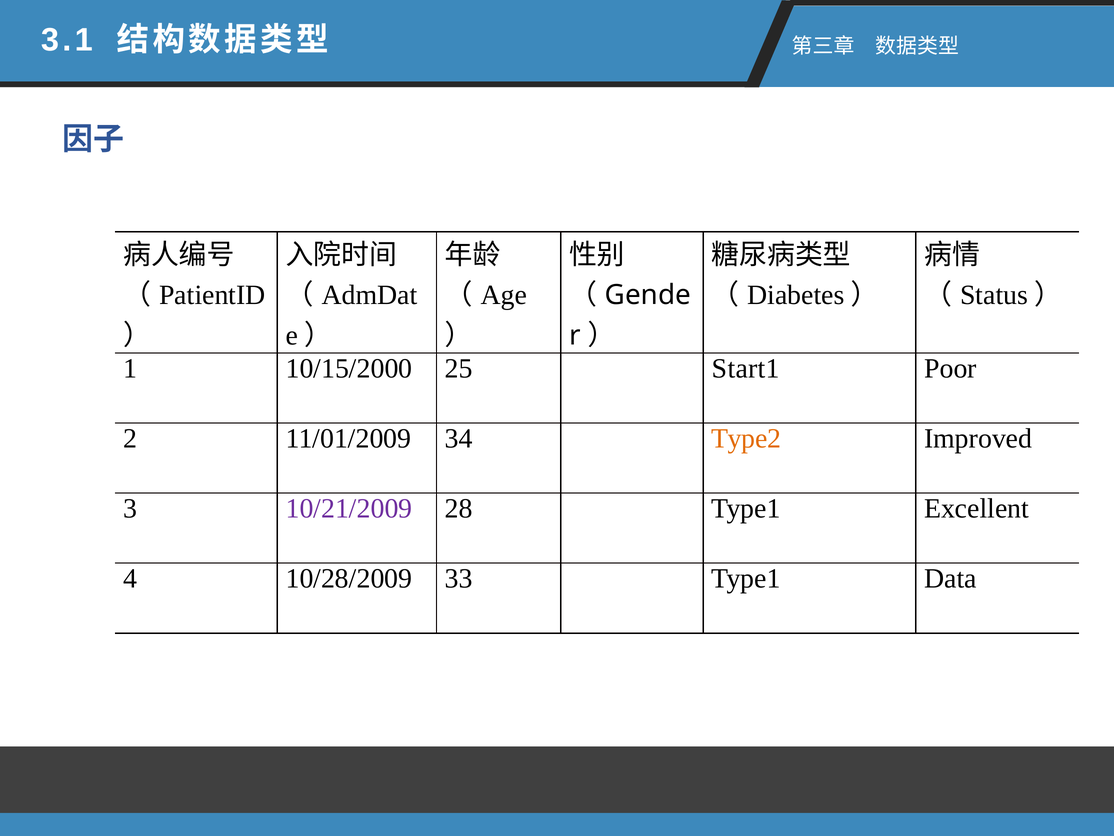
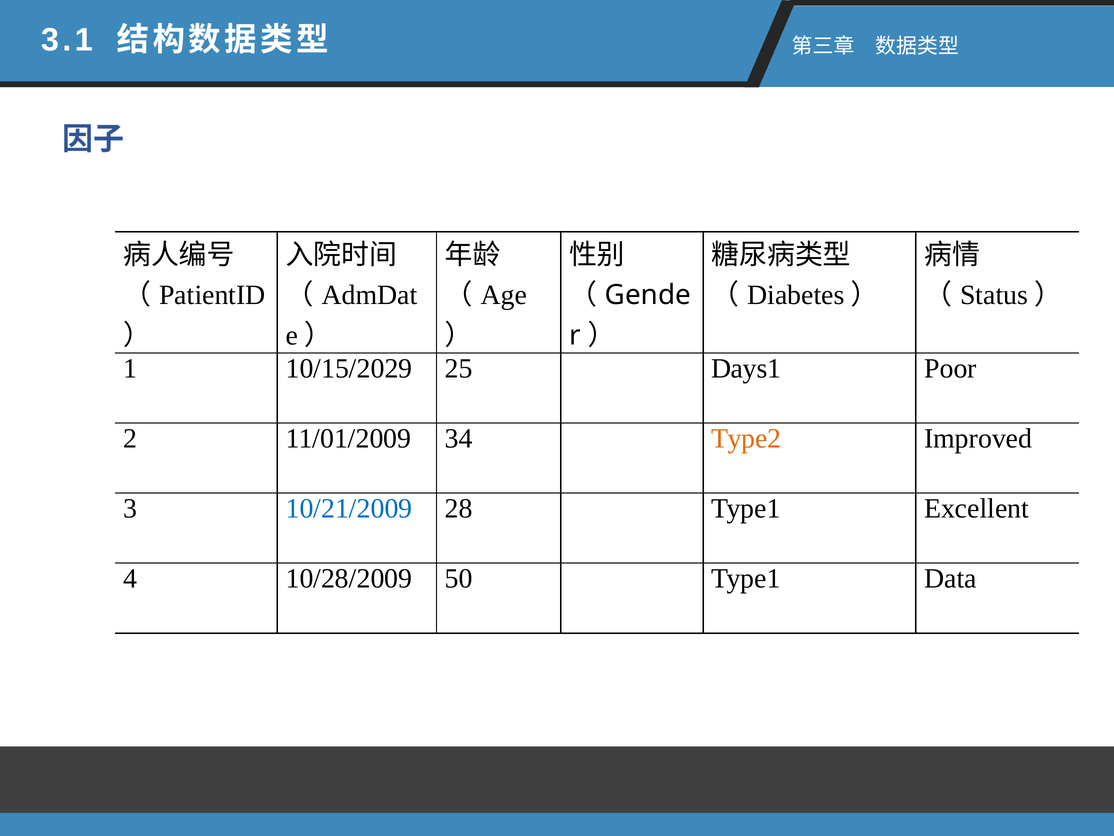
10/15/2000: 10/15/2000 -> 10/15/2029 (349, 369)
Start1: Start1 -> Days1 (746, 369)
10/21/2009 colour: purple -> blue (349, 508)
33: 33 -> 50 (459, 578)
